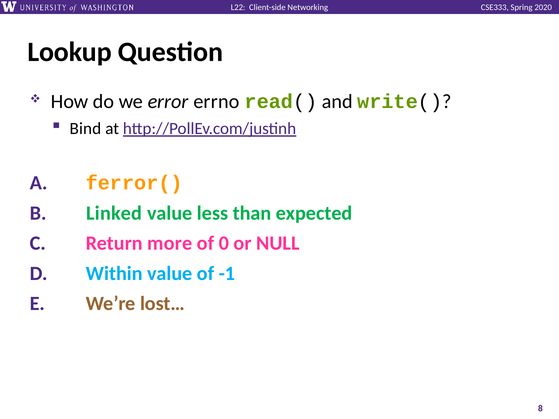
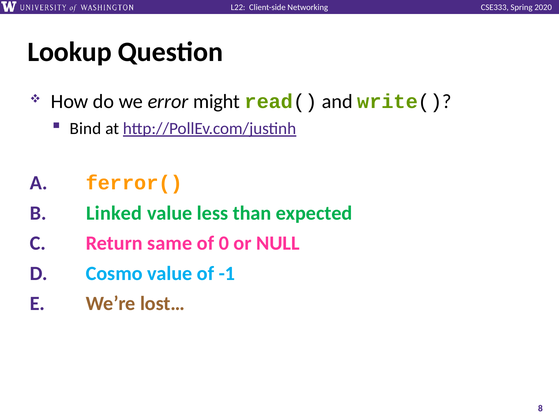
errno: errno -> might (217, 102)
more: more -> same (170, 243)
Within: Within -> Cosmo (114, 274)
